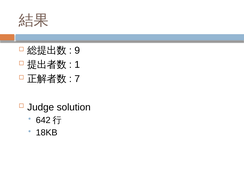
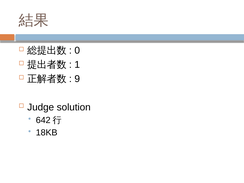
9: 9 -> 0 (77, 50)
7: 7 -> 9 (77, 79)
